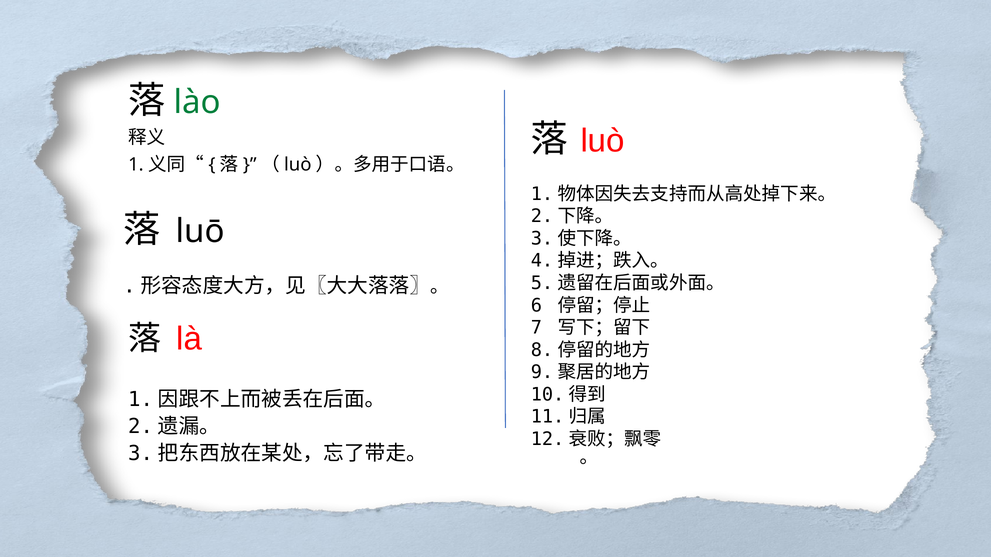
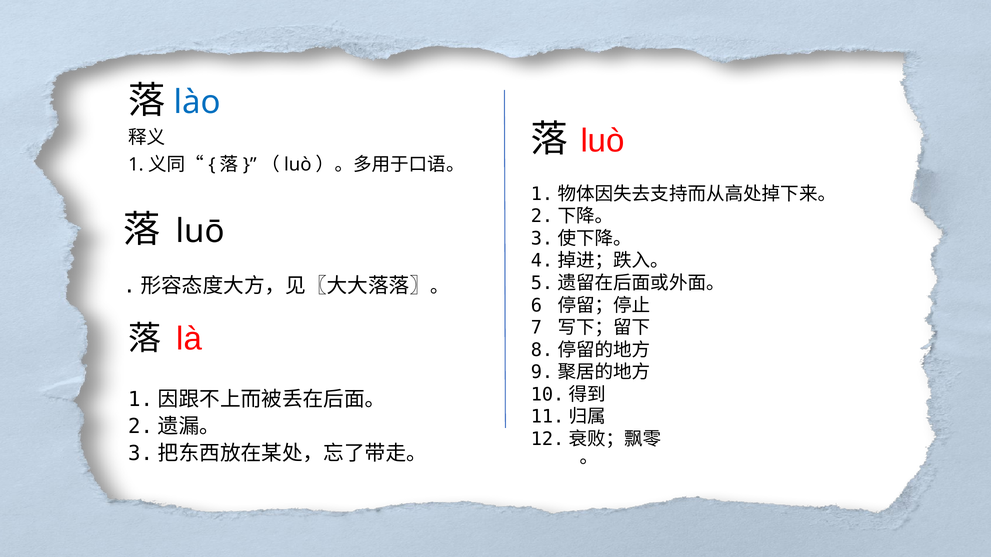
lào colour: green -> blue (197, 102)
